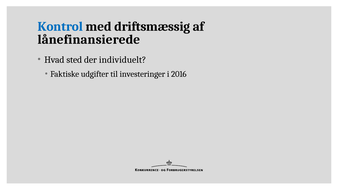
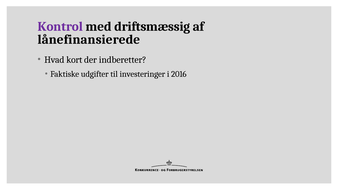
Kontrol colour: blue -> purple (60, 27)
sted: sted -> kort (74, 60)
individuelt: individuelt -> indberetter (123, 60)
